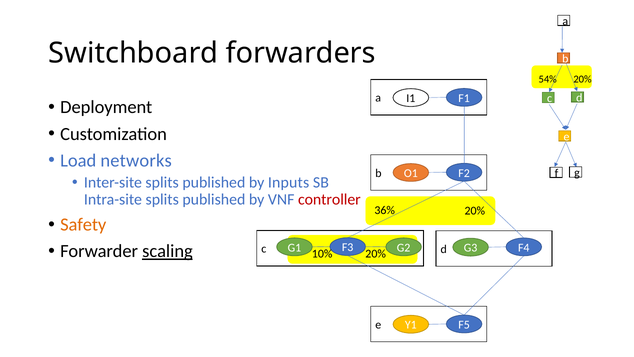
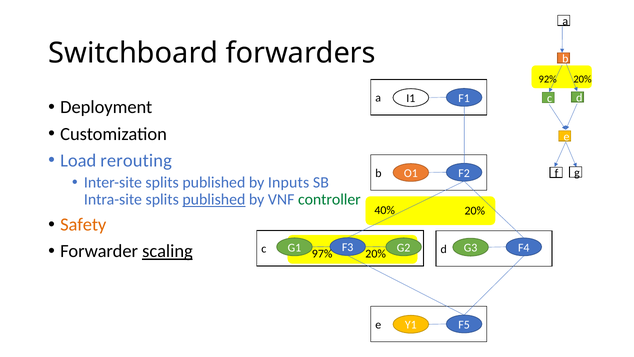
54%: 54% -> 92% (548, 79)
networks: networks -> rerouting (136, 160)
published underline: none -> present (214, 199)
controller colour: red -> green (329, 199)
36%: 36% -> 40% (385, 210)
10%: 10% -> 97% (322, 253)
